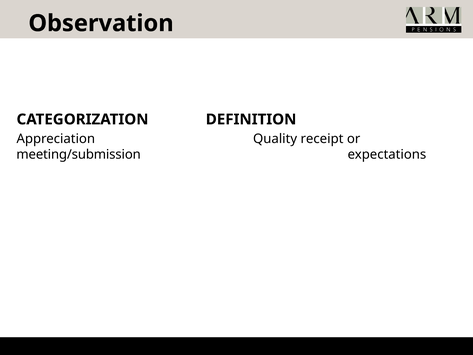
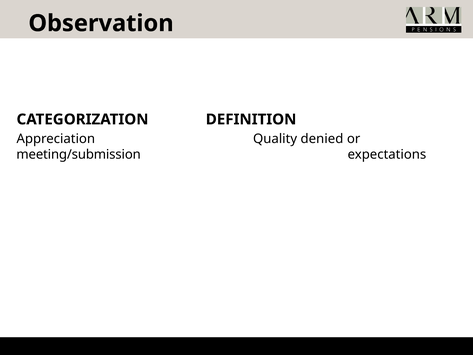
receipt: receipt -> denied (322, 139)
